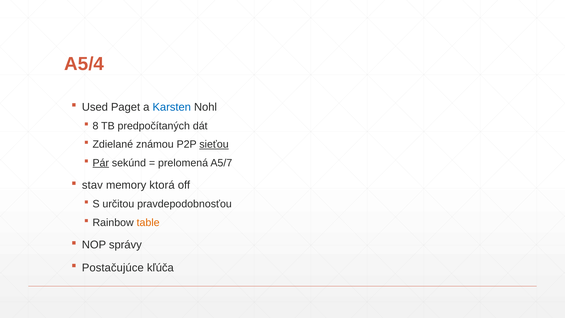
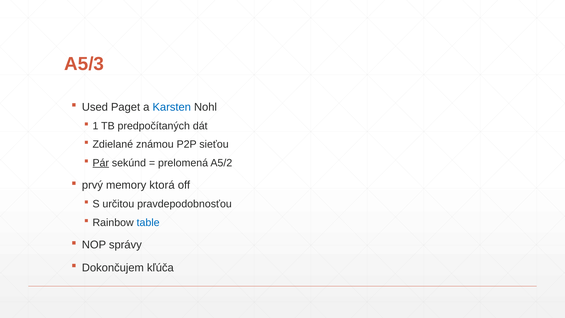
A5/4: A5/4 -> A5/3 (84, 64)
8: 8 -> 1 (95, 126)
sieťou underline: present -> none (214, 144)
A5/7: A5/7 -> A5/2 (221, 163)
stav: stav -> prvý (92, 185)
table colour: orange -> blue (148, 222)
Postačujúce: Postačujúce -> Dokončujem (113, 267)
